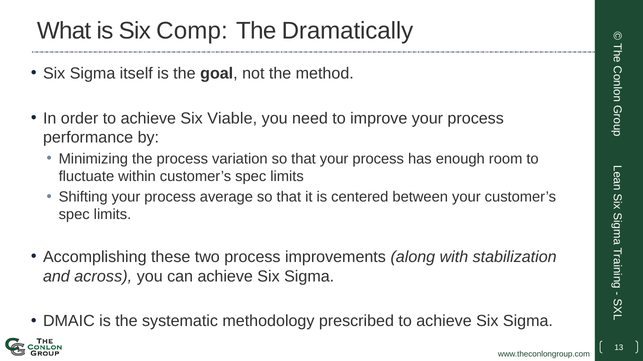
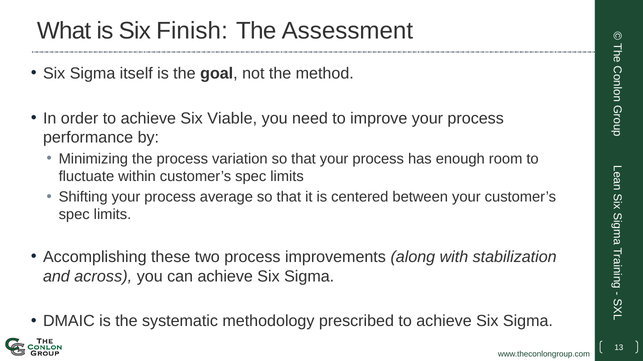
Comp: Comp -> Finish (192, 31)
Dramatically: Dramatically -> Assessment (347, 31)
